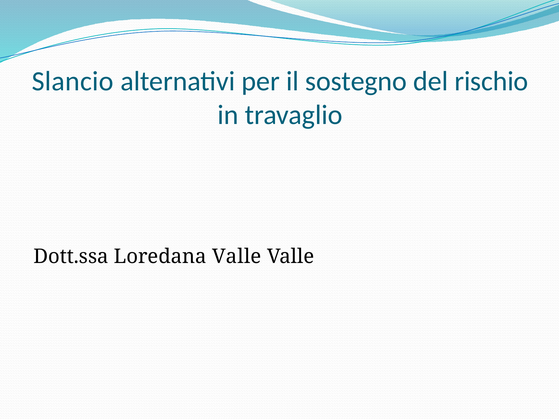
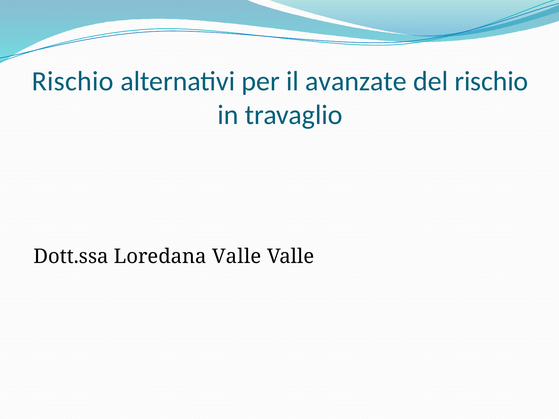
Slancio: Slancio -> Rischio (73, 81)
sostegno: sostegno -> avanzate (356, 81)
